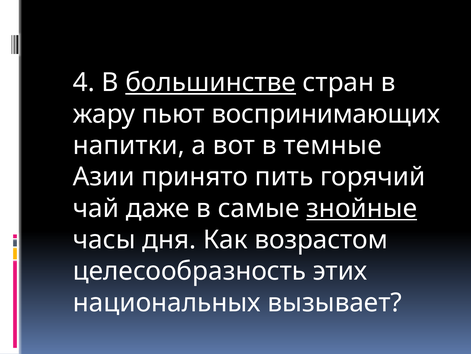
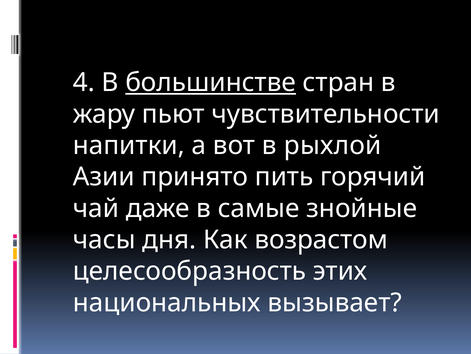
воспринимающих: воспринимающих -> чувствительности (326, 114)
темные: темные -> рыхлой (333, 145)
знойные underline: present -> none (362, 208)
